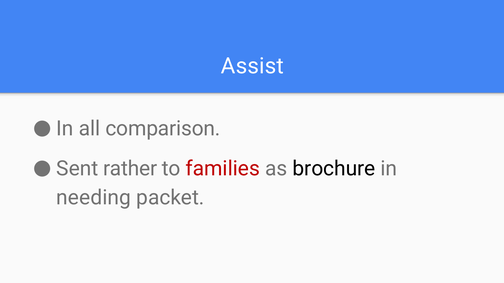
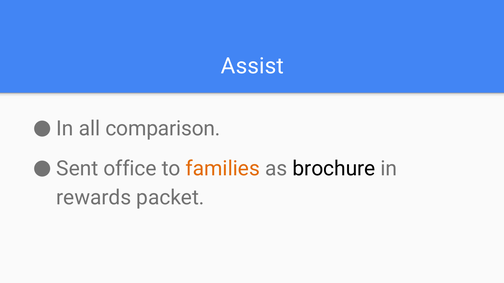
rather: rather -> office (130, 169)
families colour: red -> orange (223, 169)
needing: needing -> rewards (94, 198)
